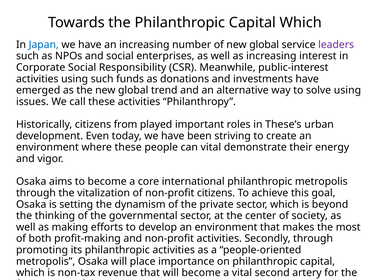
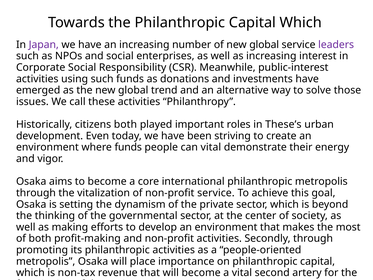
Japan colour: blue -> purple (44, 45)
solve using: using -> those (347, 90)
citizens from: from -> both (125, 124)
where these: these -> funds (128, 147)
non-profit citizens: citizens -> service (216, 193)
